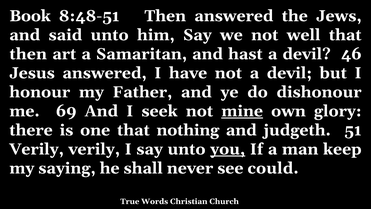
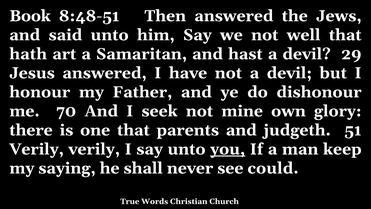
then: then -> hath (28, 54)
46: 46 -> 29 (351, 54)
69: 69 -> 70 (66, 111)
mine underline: present -> none (242, 111)
nothing: nothing -> parents (188, 130)
